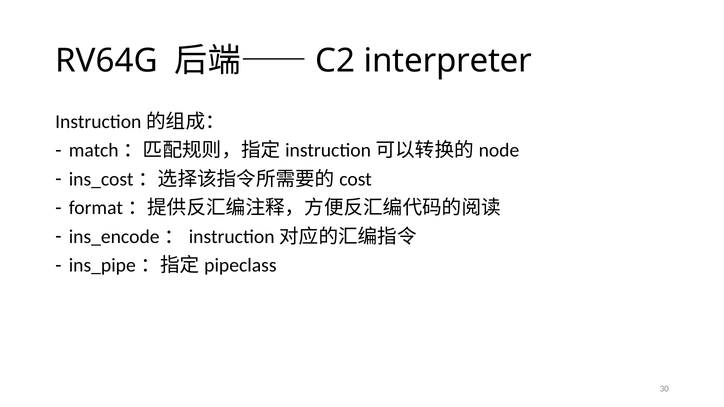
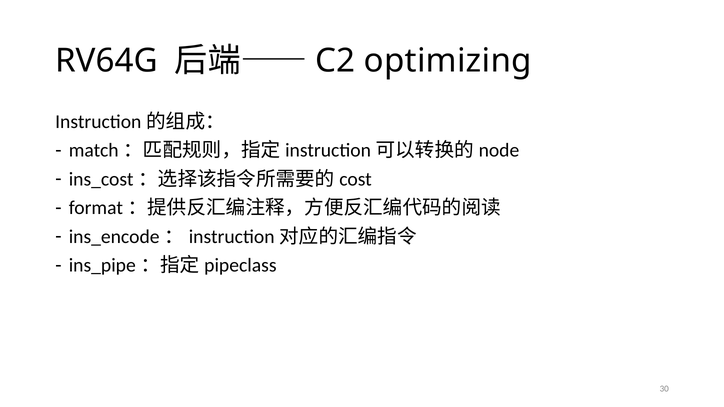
interpreter: interpreter -> optimizing (448, 61)
